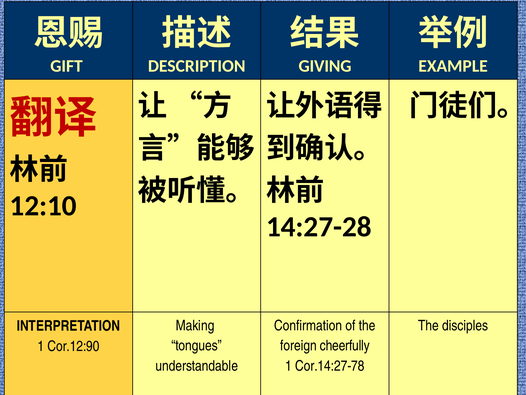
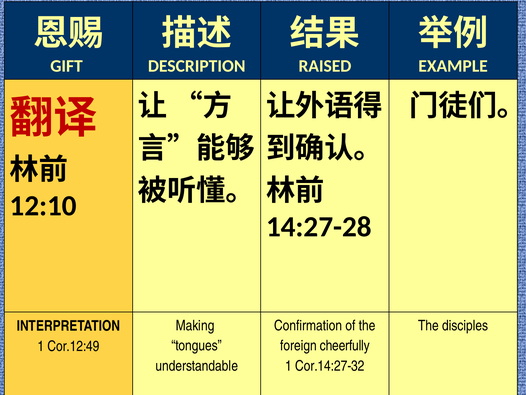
GIVING: GIVING -> RAISED (325, 66)
Cor.12:90: Cor.12:90 -> Cor.12:49 (74, 346)
Cor.14:27-78: Cor.14:27-78 -> Cor.14:27-32 (330, 365)
